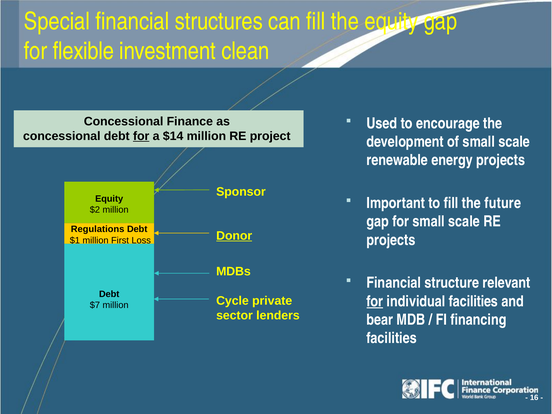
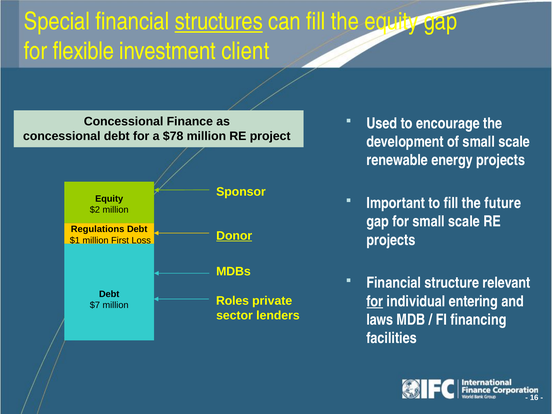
structures underline: none -> present (219, 21)
clean: clean -> client (245, 51)
for underline: present -> none (141, 136)
$14: $14 -> $78 (173, 136)
Cycle: Cycle -> Roles (232, 301)
individual facilities: facilities -> entering (473, 301)
bear: bear -> laws (380, 320)
